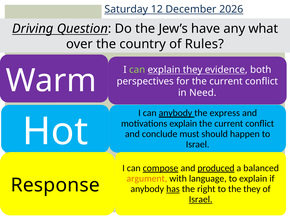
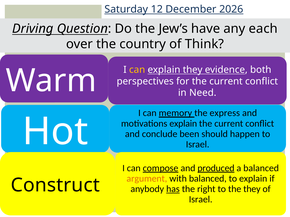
what: what -> each (263, 29)
Rules: Rules -> Think (204, 44)
can colour: light green -> yellow (137, 70)
can anybody: anybody -> memory (175, 113)
must: must -> been (189, 134)
with language: language -> balanced (208, 179)
Response: Response -> Construct (55, 186)
Israel underline: present -> none (201, 200)
